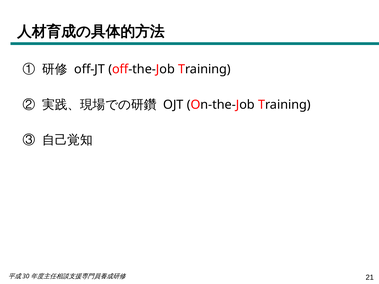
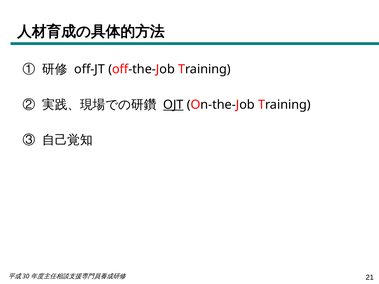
OJT underline: none -> present (173, 105)
